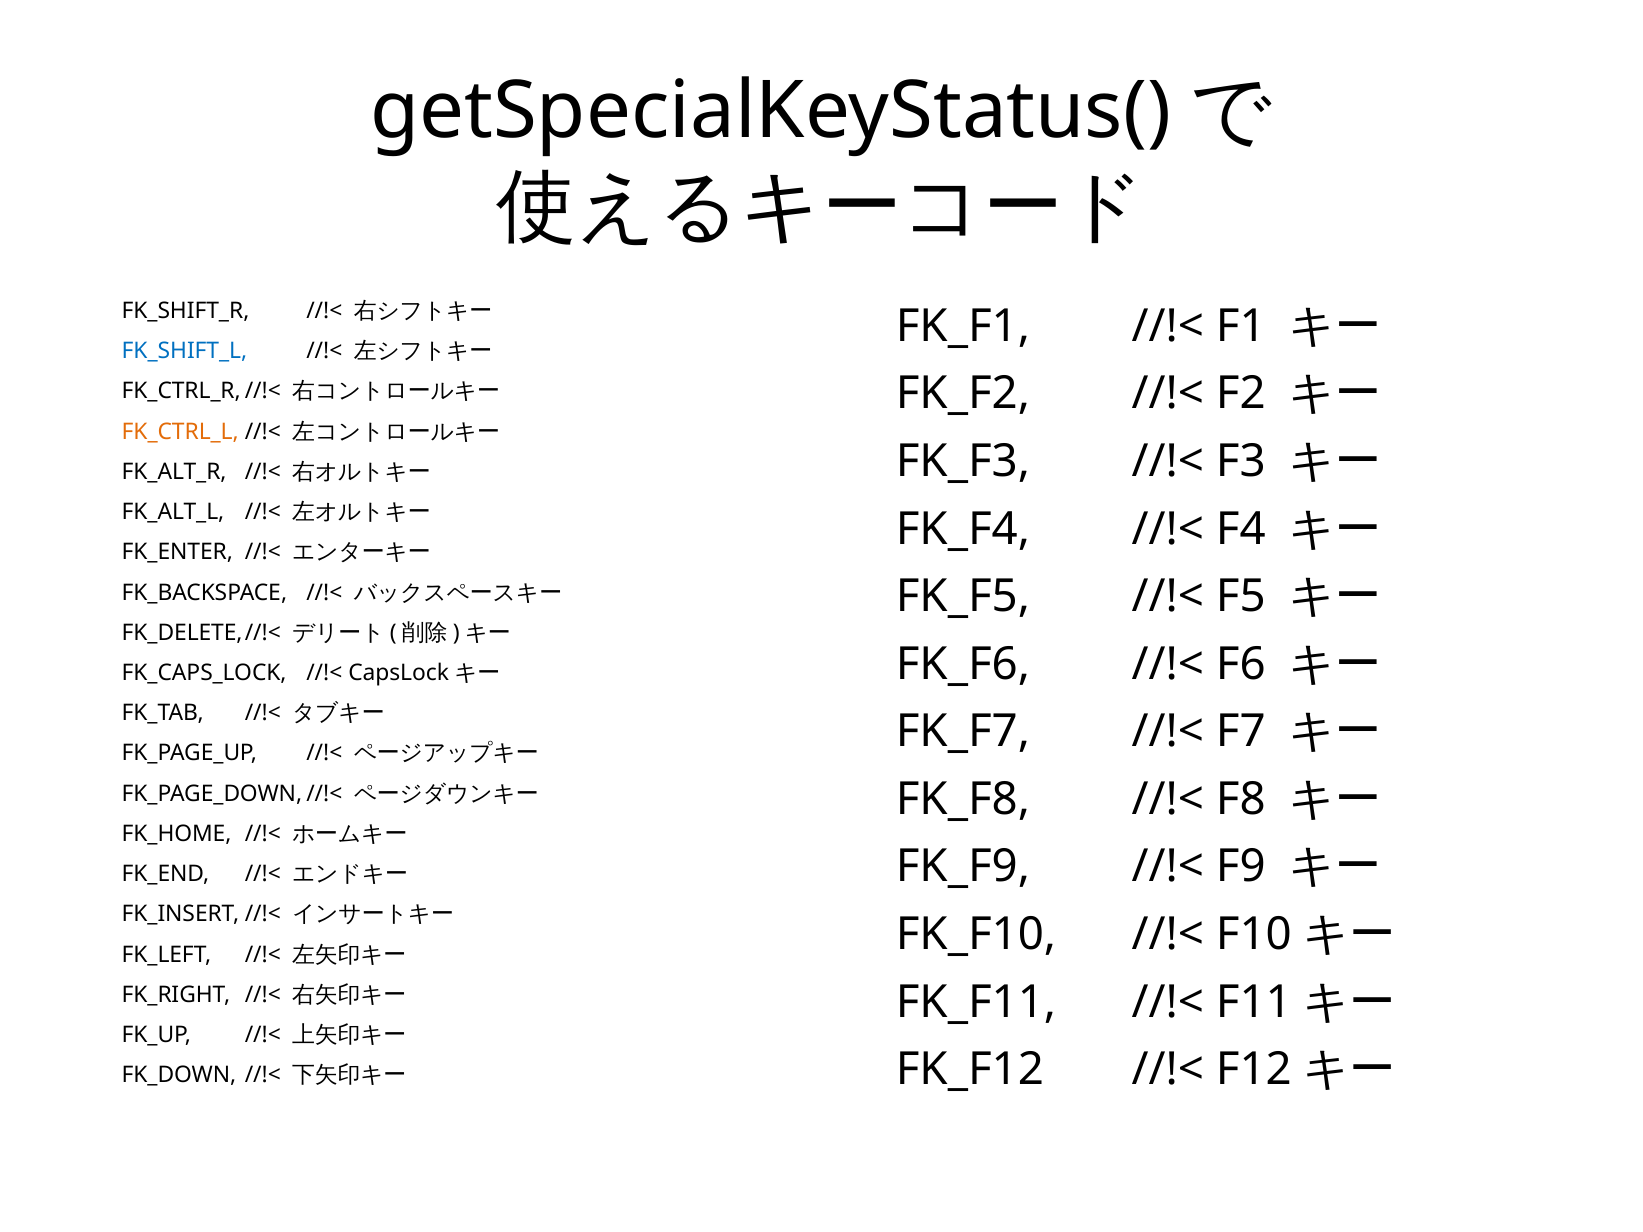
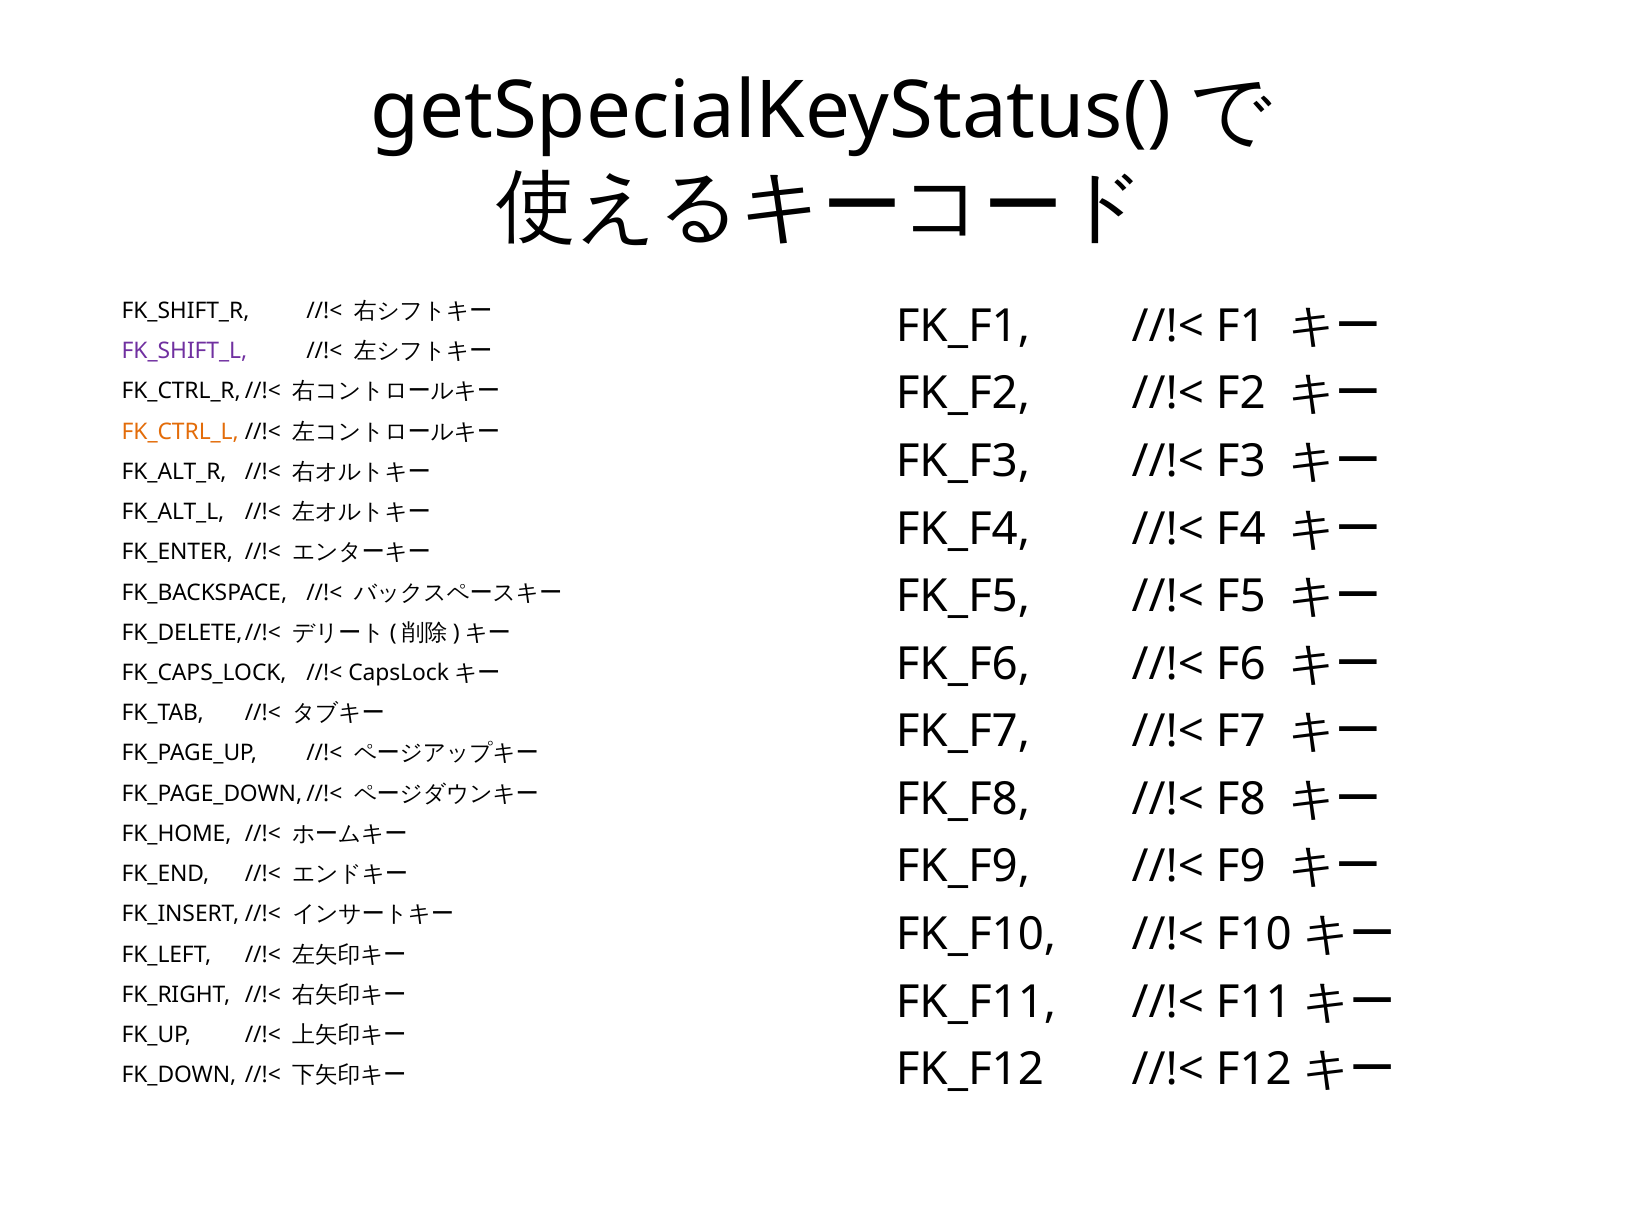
FK_SHIFT_L colour: blue -> purple (184, 351)
